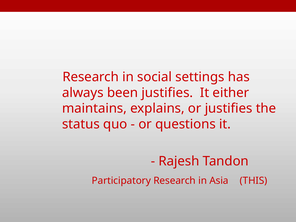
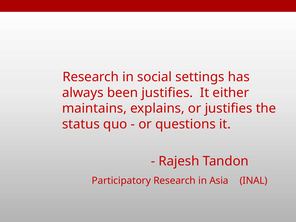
THIS: THIS -> INAL (254, 181)
